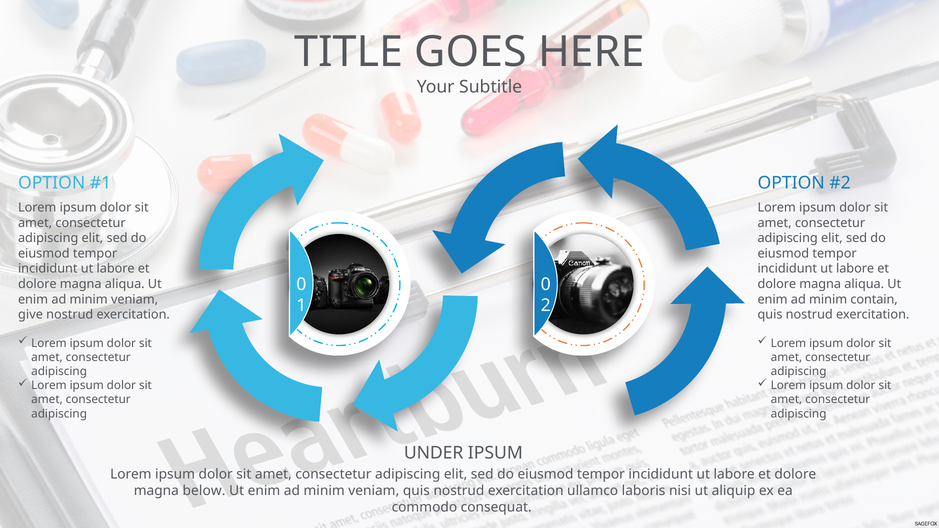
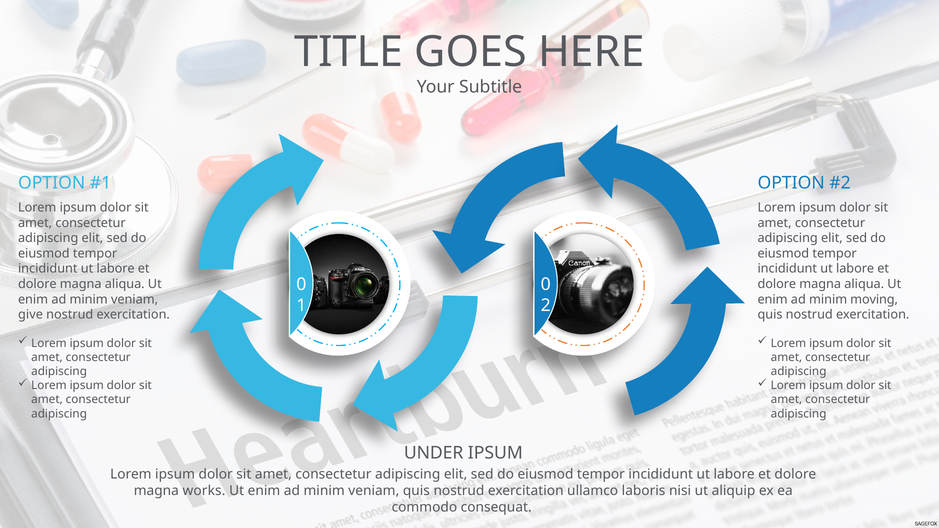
contain: contain -> moving (874, 299)
below: below -> works (204, 491)
